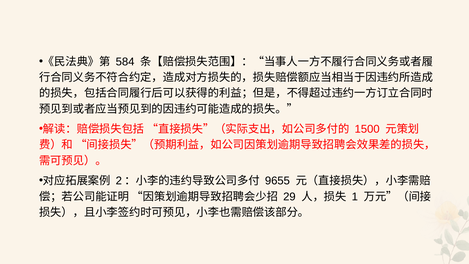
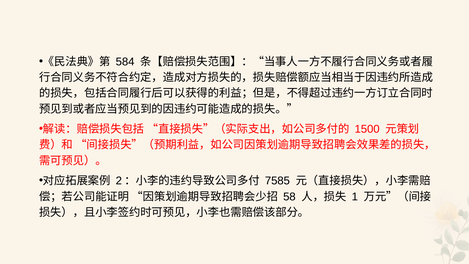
9655: 9655 -> 7585 (277, 181)
29: 29 -> 58 (289, 196)
